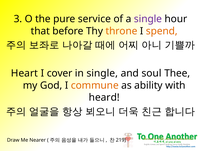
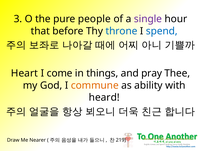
service: service -> people (94, 19)
throne colour: orange -> blue (121, 31)
spend colour: orange -> blue (162, 31)
cover: cover -> come (60, 73)
in single: single -> things (102, 73)
soul: soul -> pray (152, 73)
